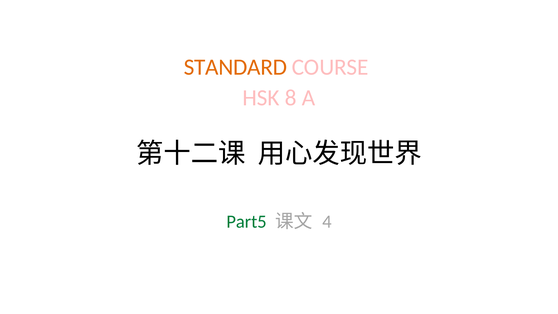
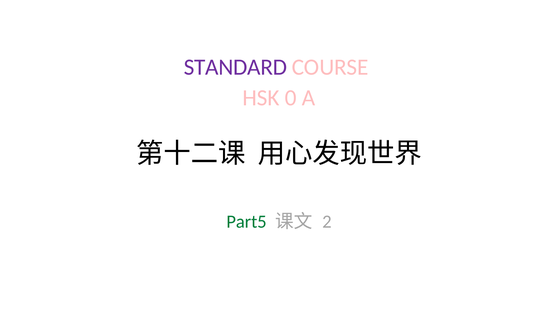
STANDARD colour: orange -> purple (235, 67)
8: 8 -> 0 (291, 98)
4: 4 -> 2 (327, 221)
